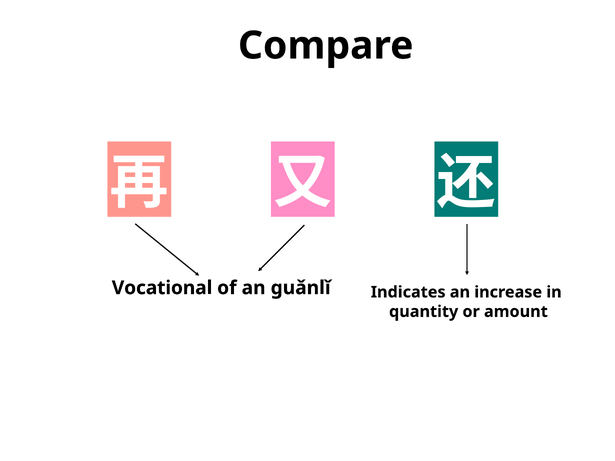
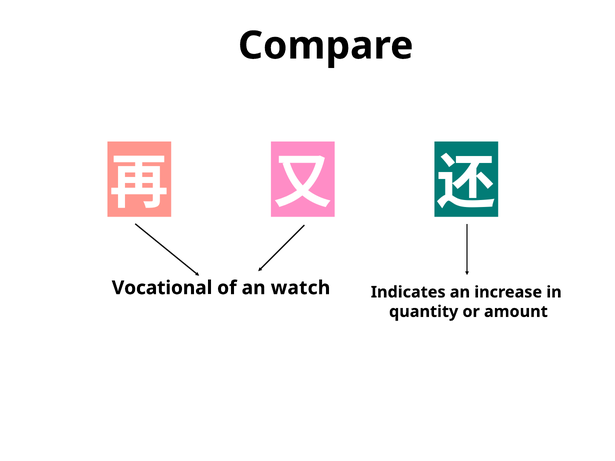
guǎnlǐ: guǎnlǐ -> watch (301, 288)
